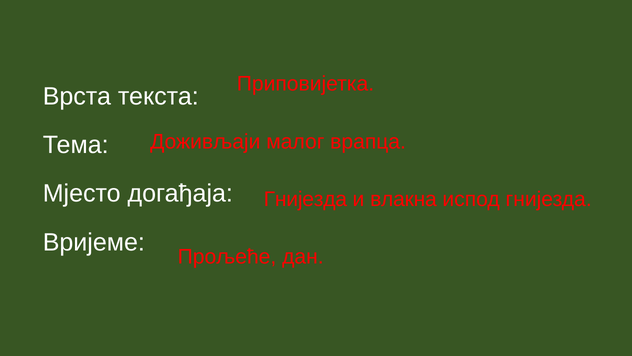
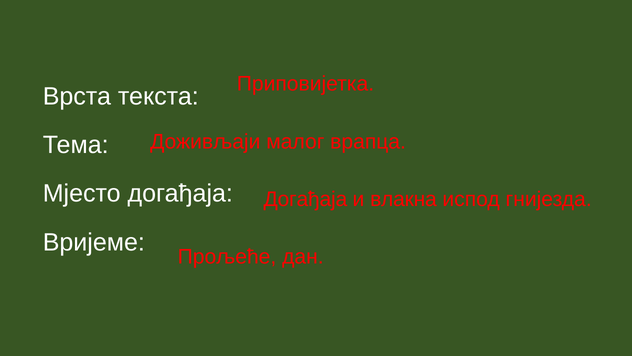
Гнијезда: Гнијезда -> Догађаја (305, 199)
